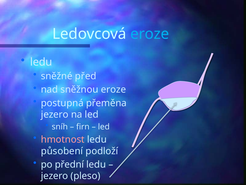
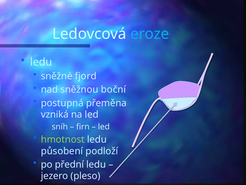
před: před -> fjord (86, 76)
sněžnou eroze: eroze -> boční (113, 89)
jezero: jezero -> vzniká (55, 114)
hmotnost colour: pink -> light green (63, 139)
